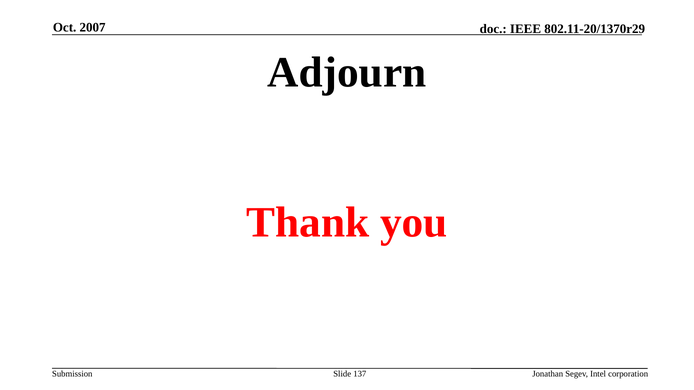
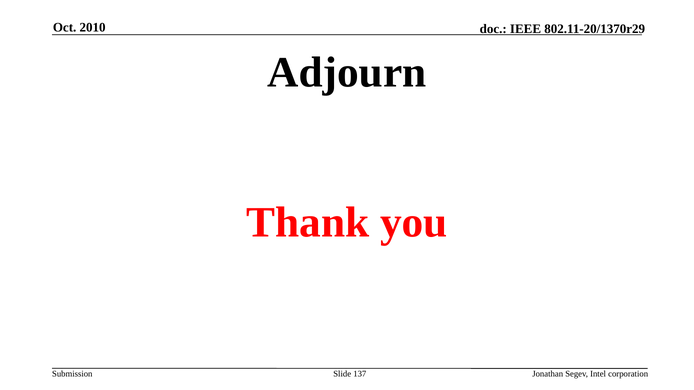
2007: 2007 -> 2010 (93, 28)
